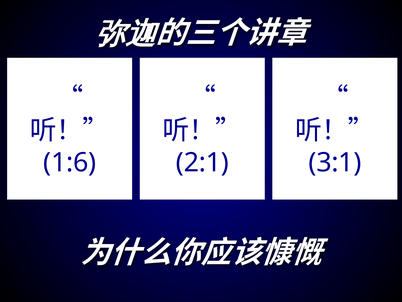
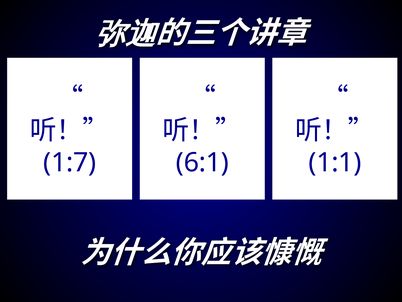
1:6: 1:6 -> 1:7 (70, 162)
2:1: 2:1 -> 6:1 (202, 162)
3:1: 3:1 -> 1:1 (335, 162)
